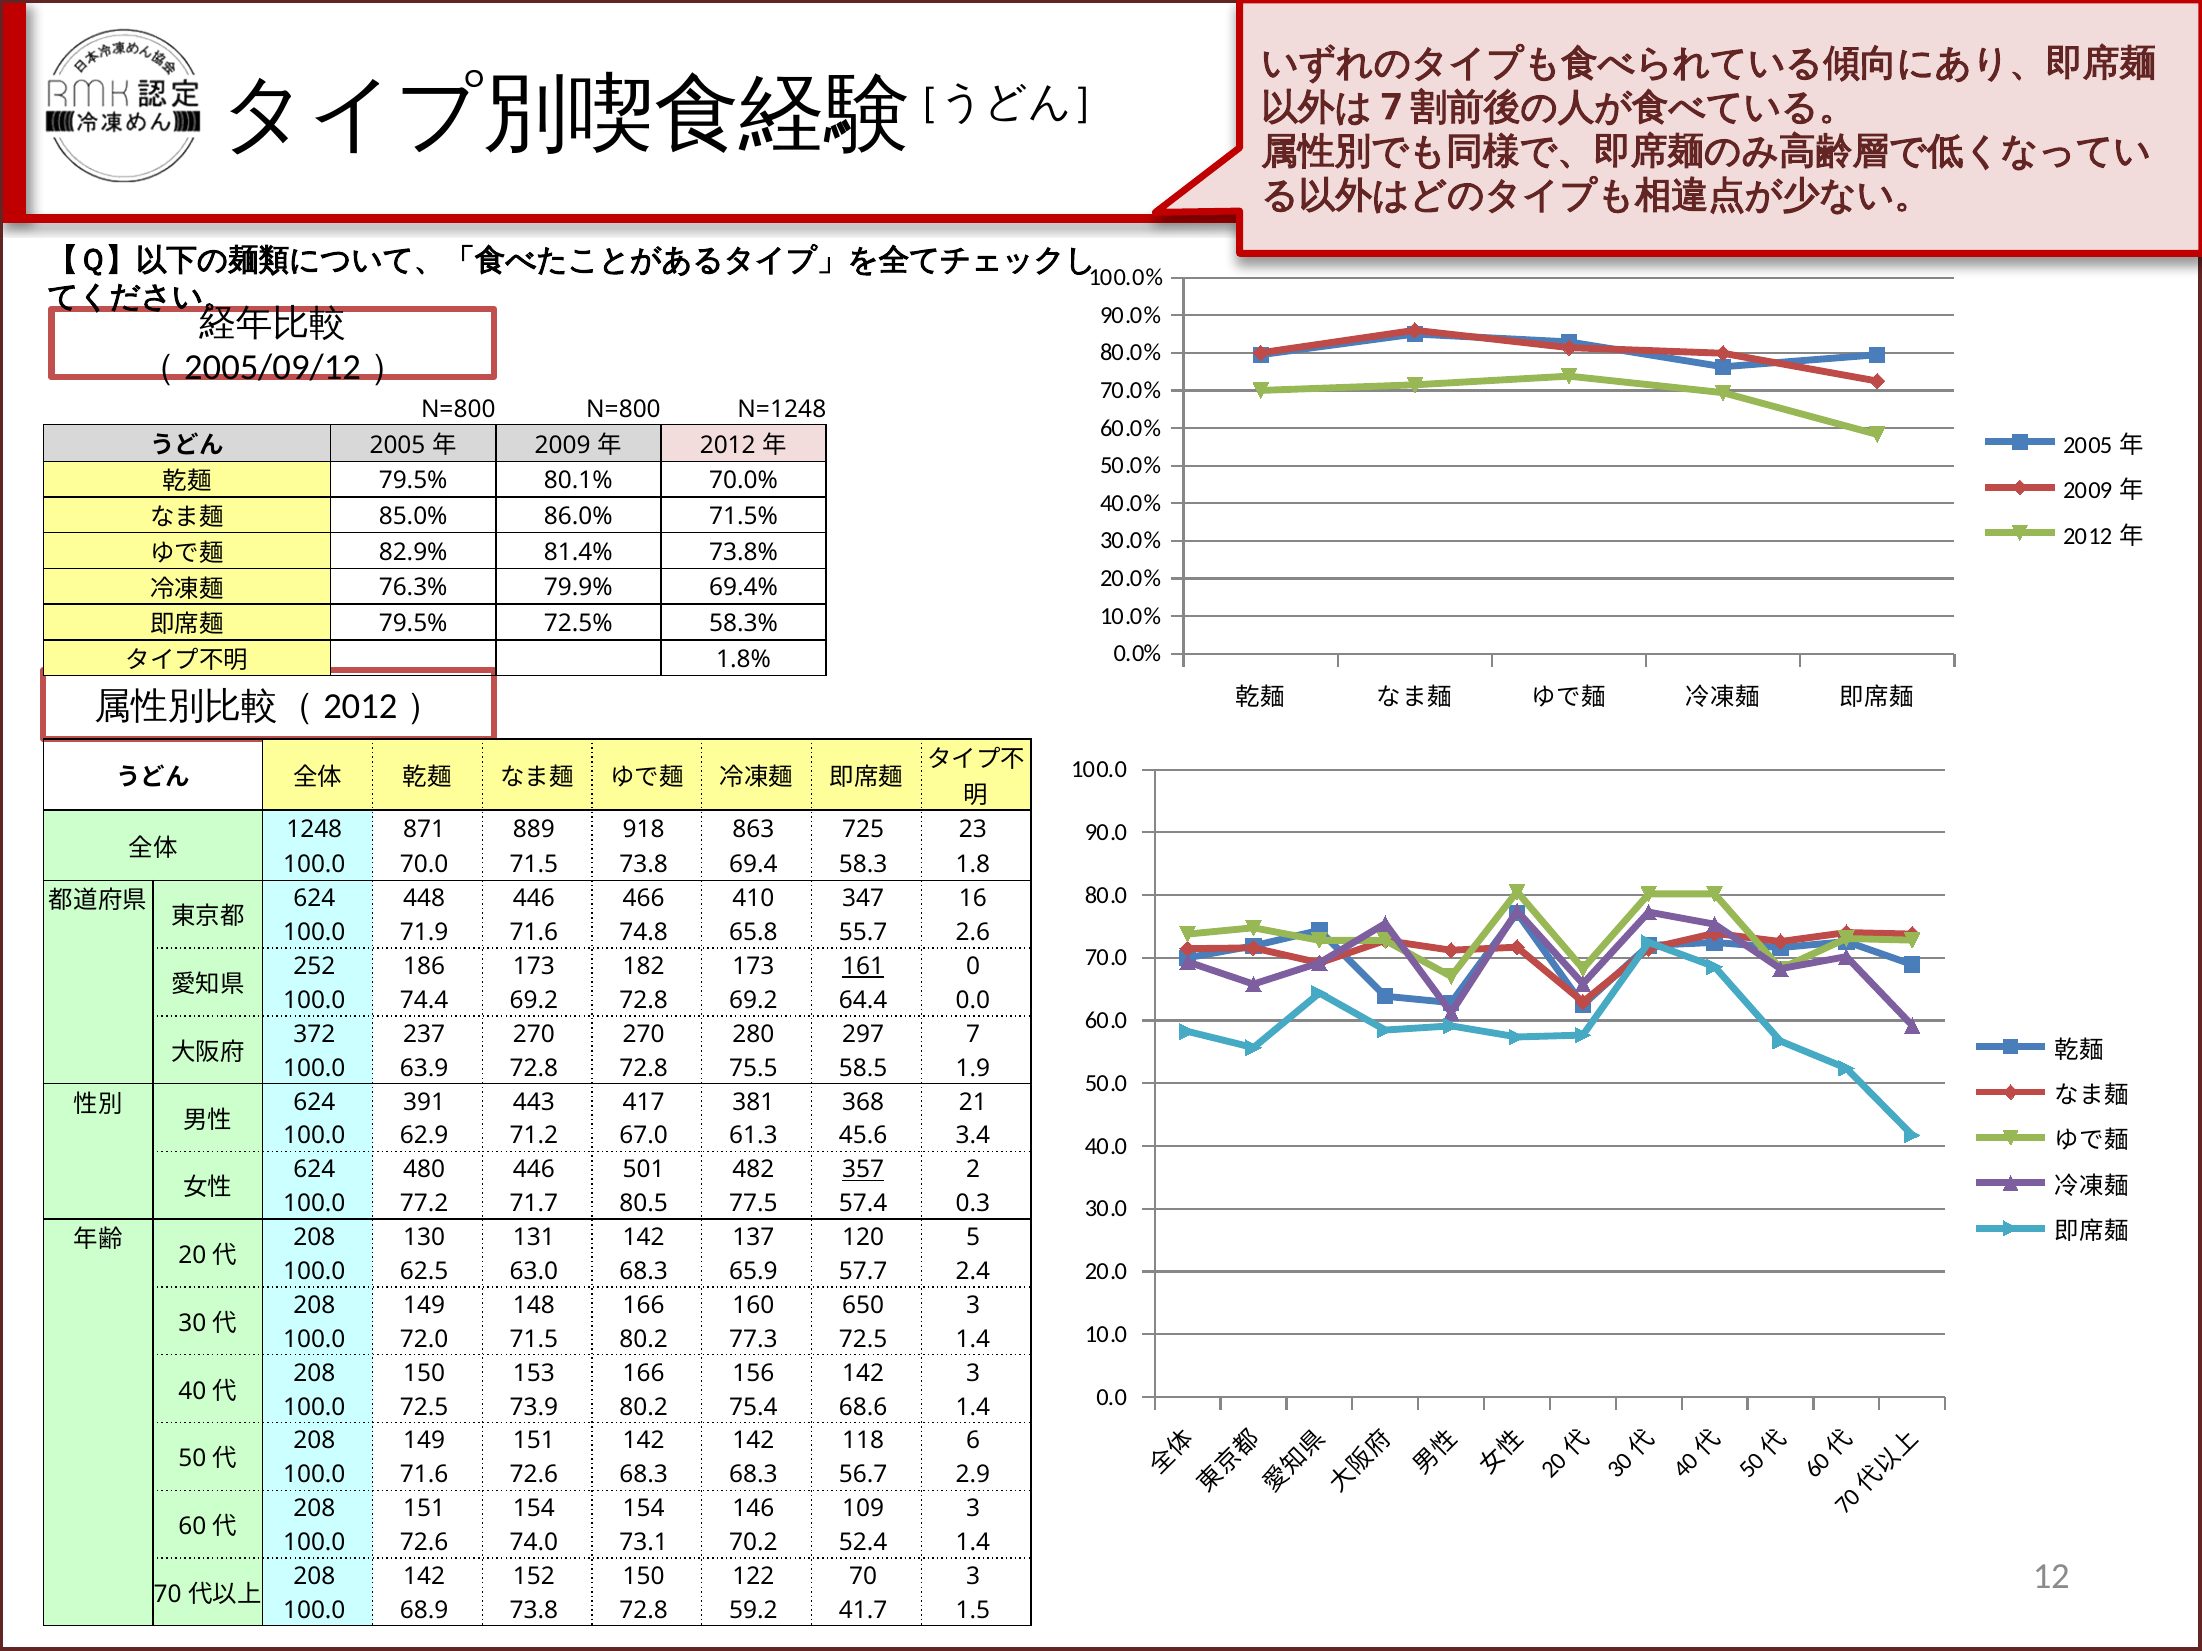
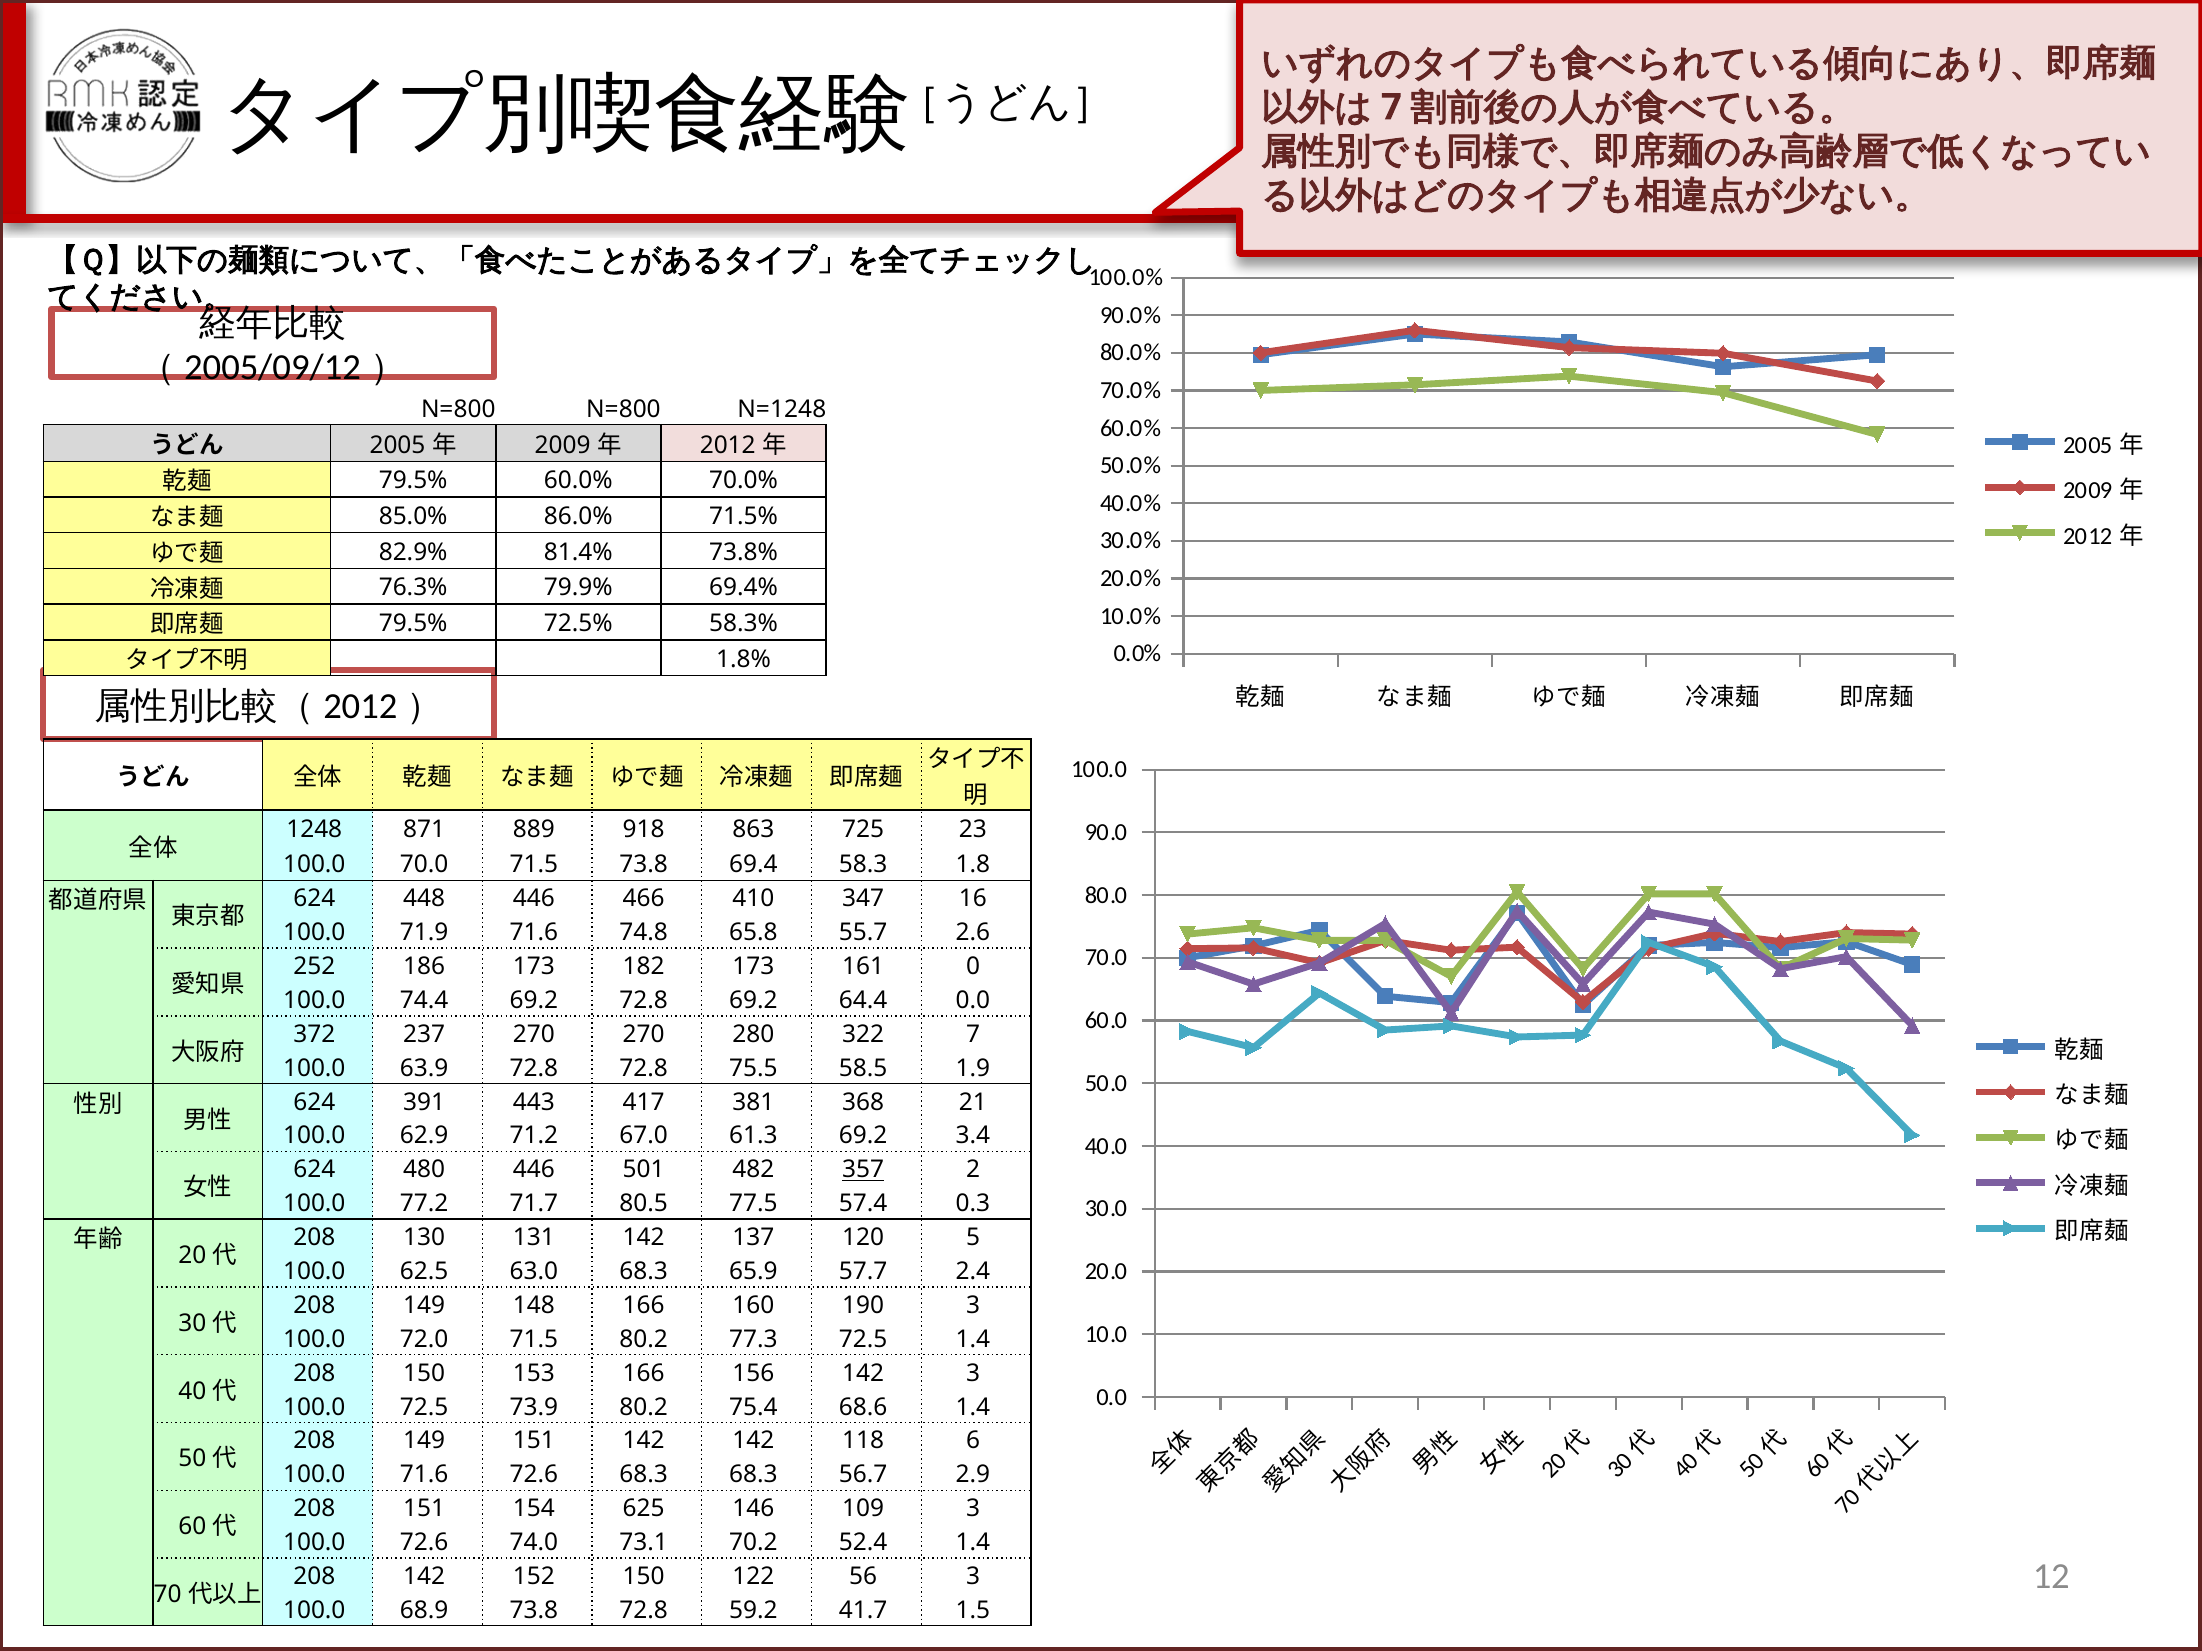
79.5% 80.1%: 80.1% -> 60.0% (578, 481)
161 underline: present -> none (863, 967)
297: 297 -> 322 (863, 1034)
61.3 45.6: 45.6 -> 69.2 (863, 1136)
650: 650 -> 190 (863, 1306)
154 154: 154 -> 625 (644, 1509)
122 70: 70 -> 56 (863, 1577)
